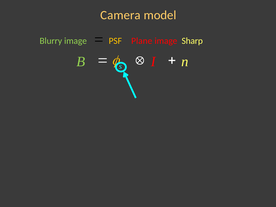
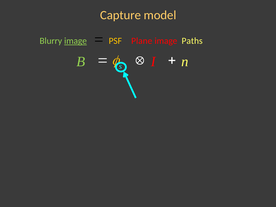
Camera: Camera -> Capture (121, 15)
image underline: none -> present (76, 41)
Sharp: Sharp -> Paths (192, 41)
